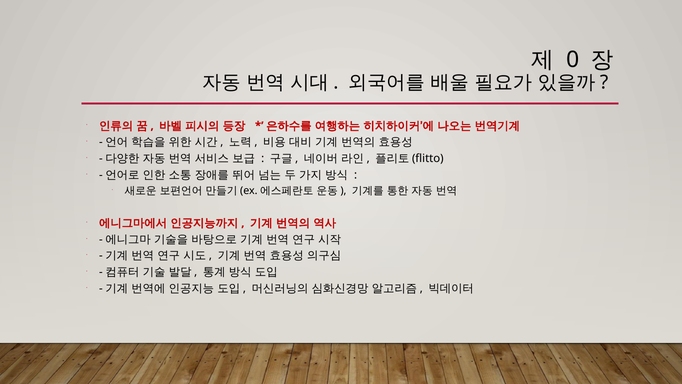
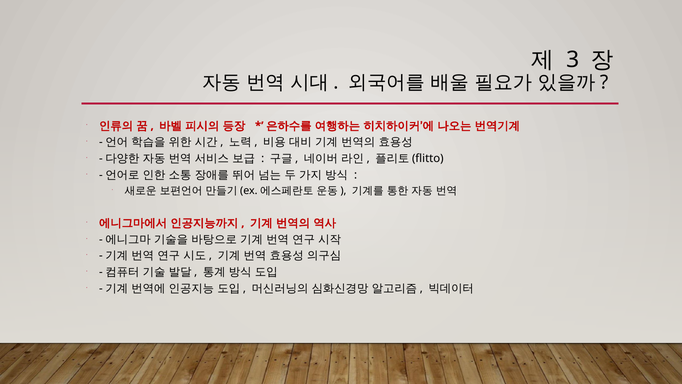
0: 0 -> 3 (573, 60)
